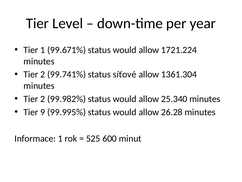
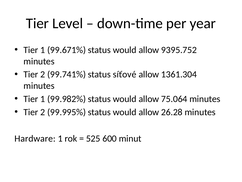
1721.224: 1721.224 -> 9395.752 (179, 50)
2: 2 -> 1 (43, 99)
25.340: 25.340 -> 75.064 (174, 99)
9: 9 -> 2 (43, 112)
Informace: Informace -> Hardware (35, 138)
